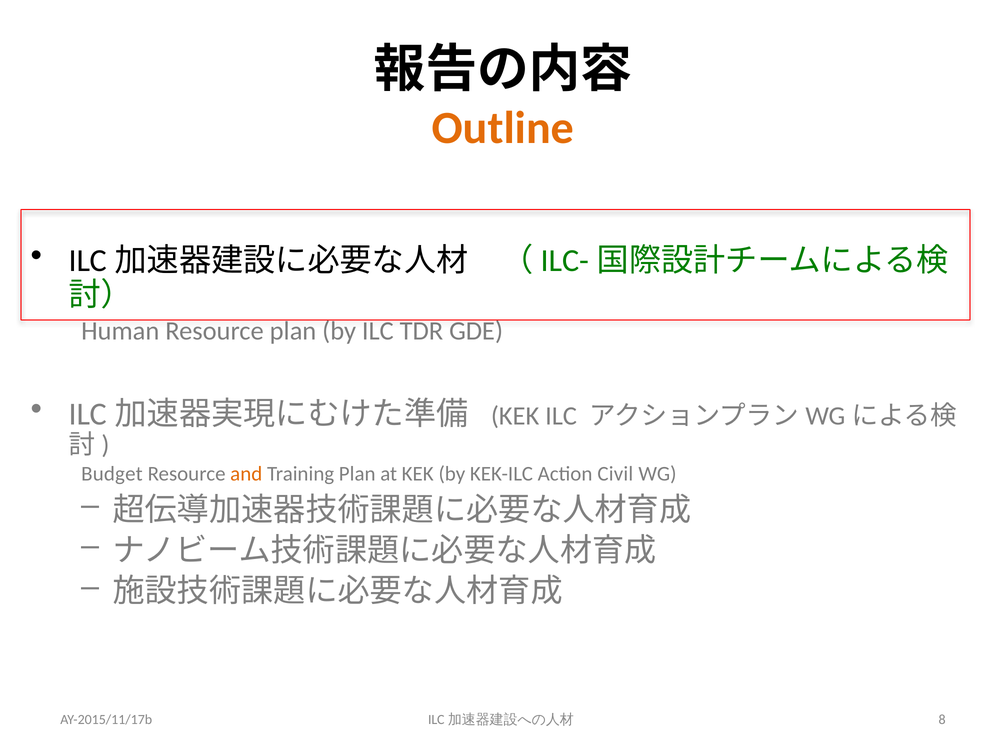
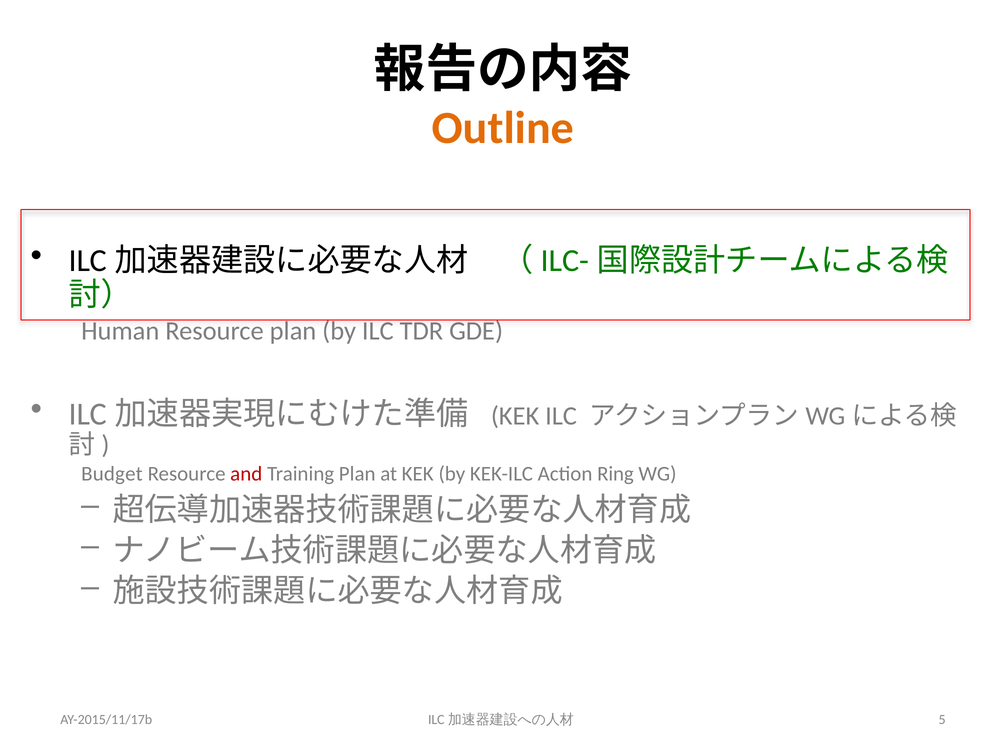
and colour: orange -> red (246, 474)
Civil: Civil -> Ring (615, 474)
8: 8 -> 5 (942, 720)
